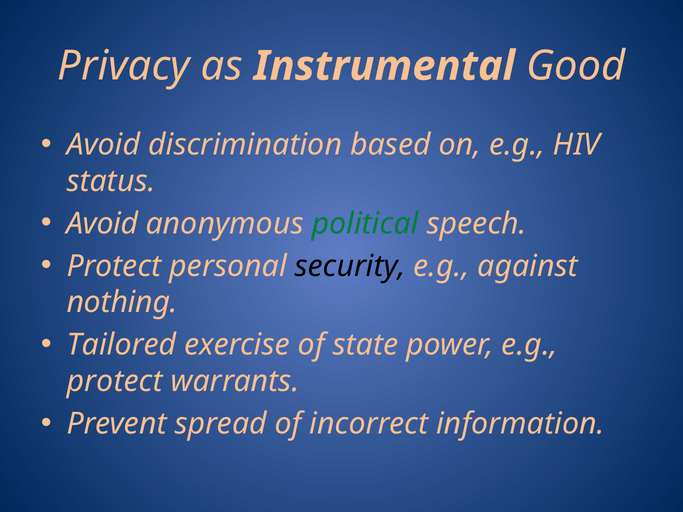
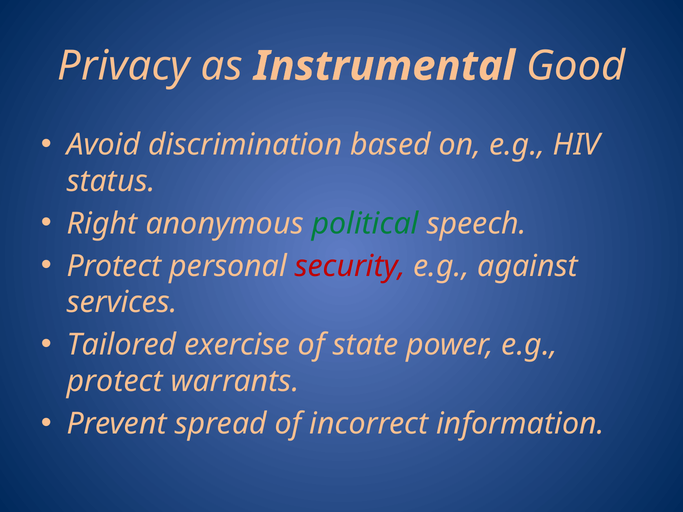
Avoid: Avoid -> Right (102, 224)
security colour: black -> red (350, 266)
nothing: nothing -> services (122, 303)
